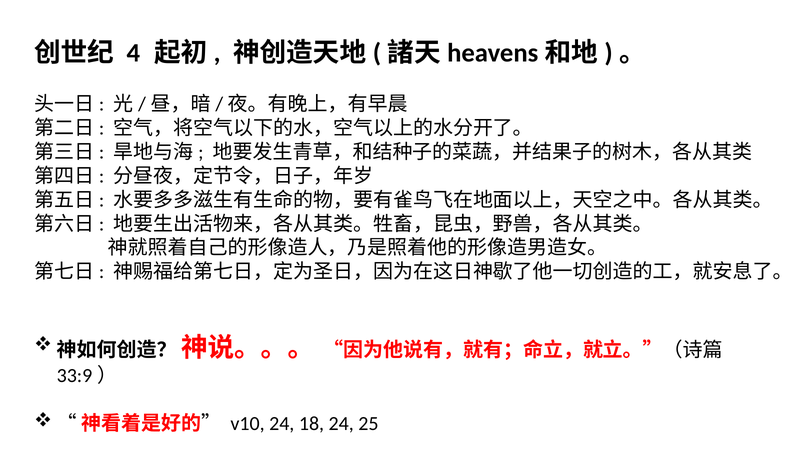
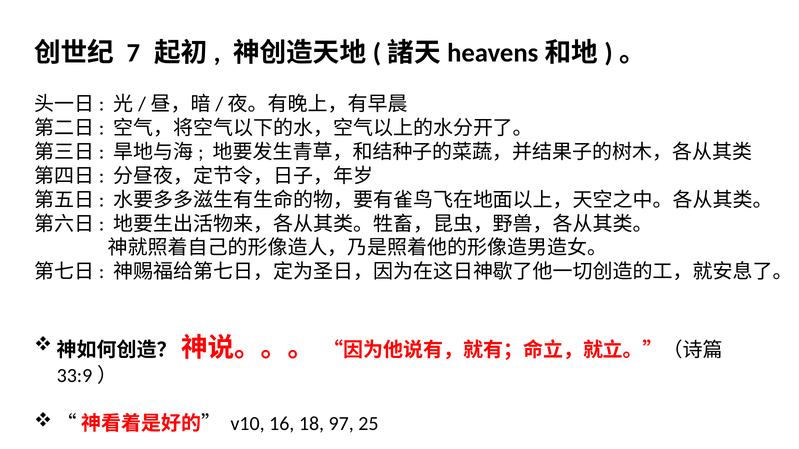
4: 4 -> 7 (133, 53)
v10 24: 24 -> 16 (282, 424)
18 24: 24 -> 97 (341, 424)
